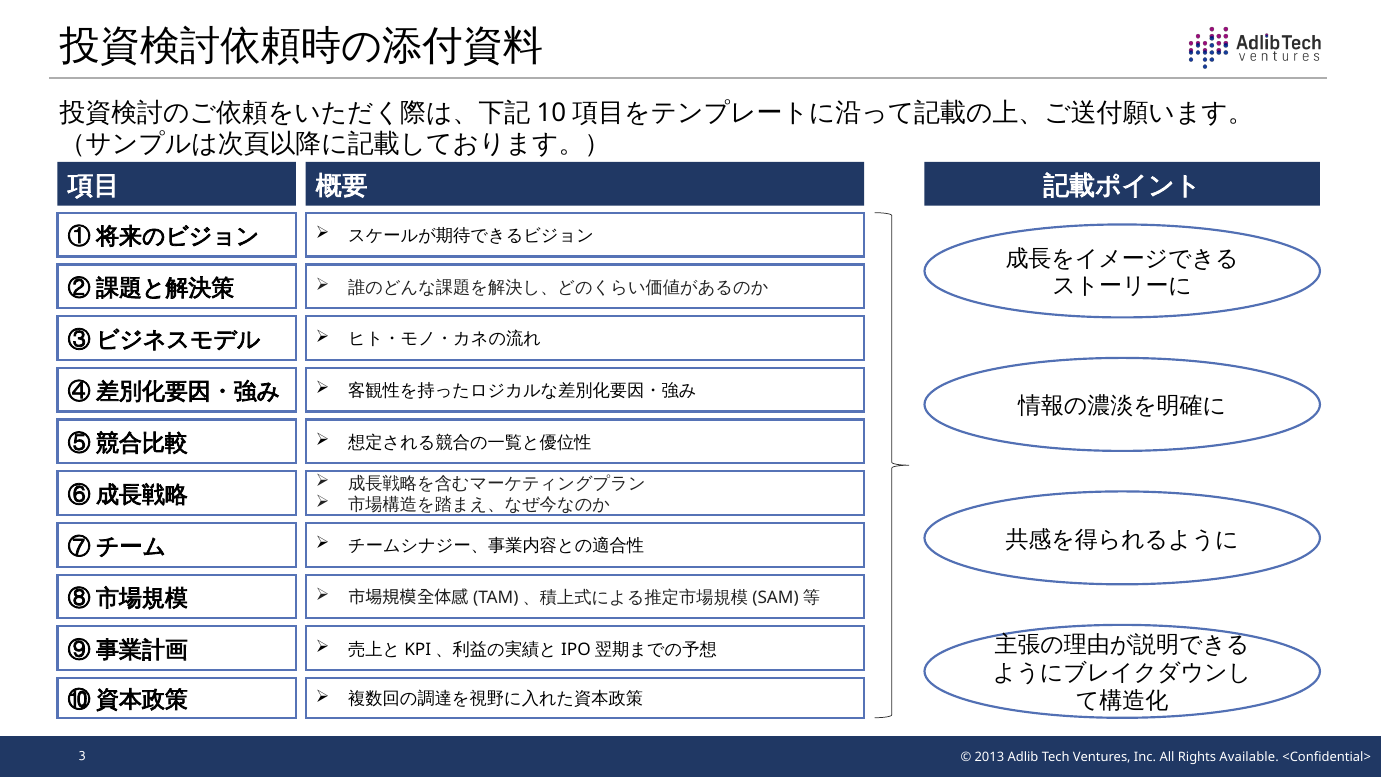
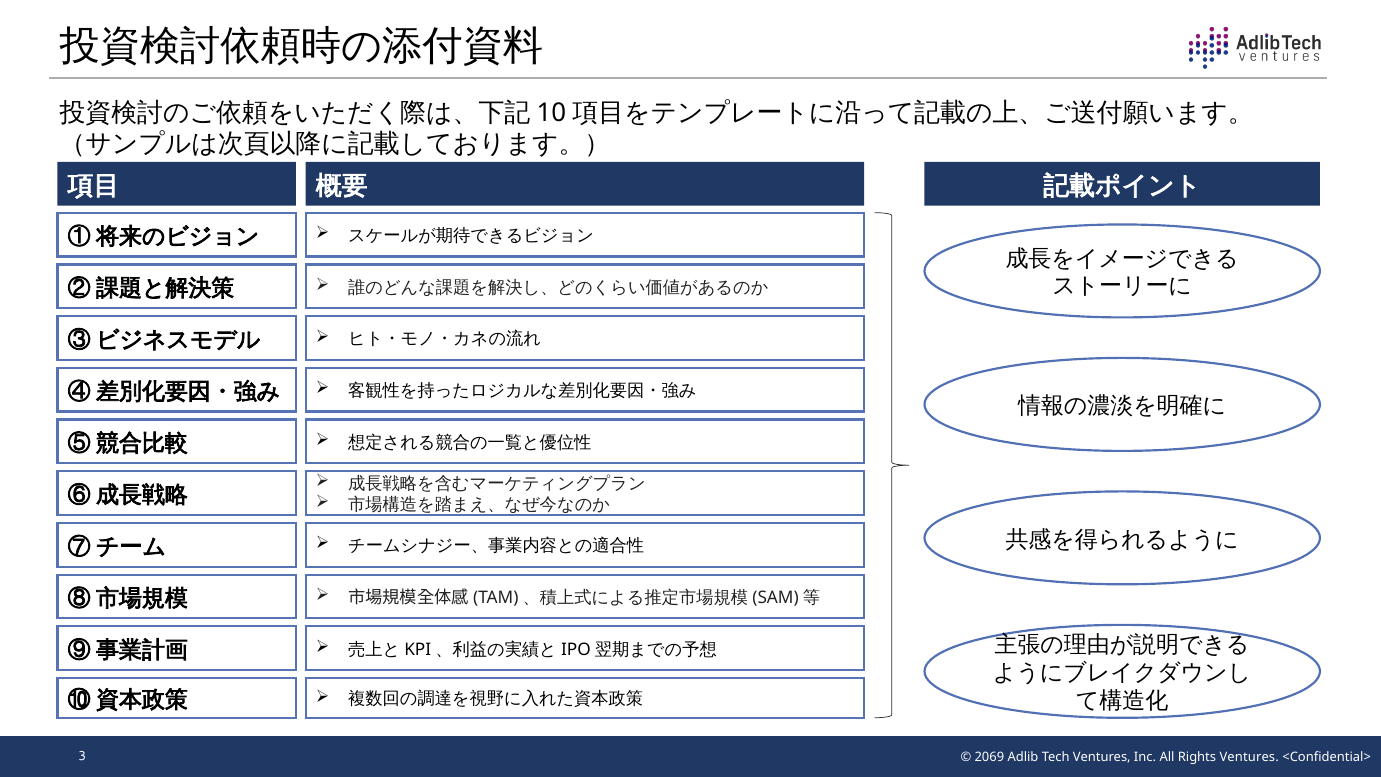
2013: 2013 -> 2069 (989, 757)
Rights Available: Available -> Ventures (1249, 757)
